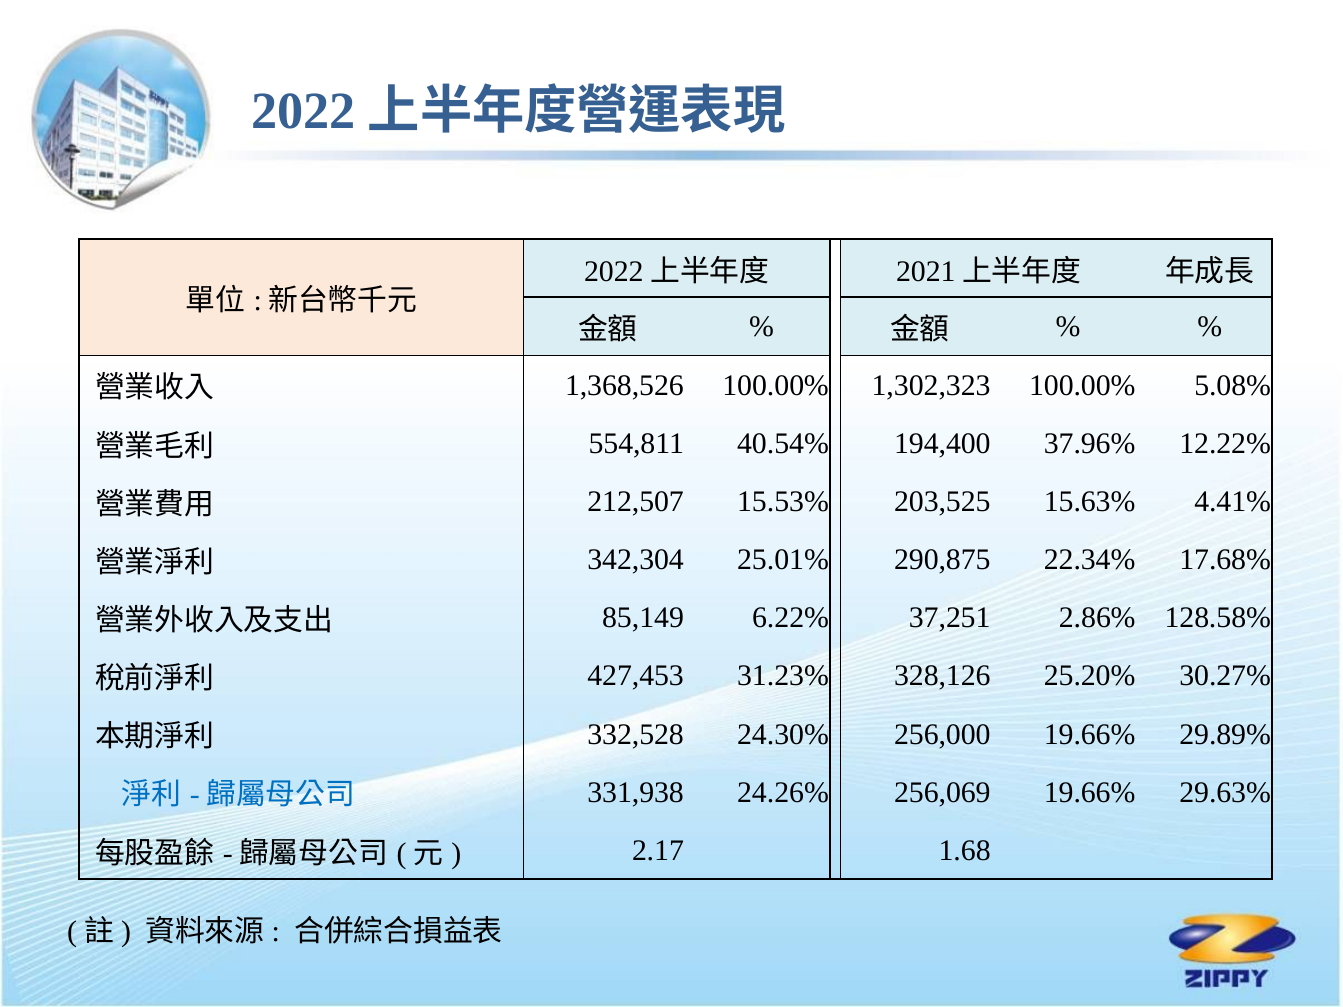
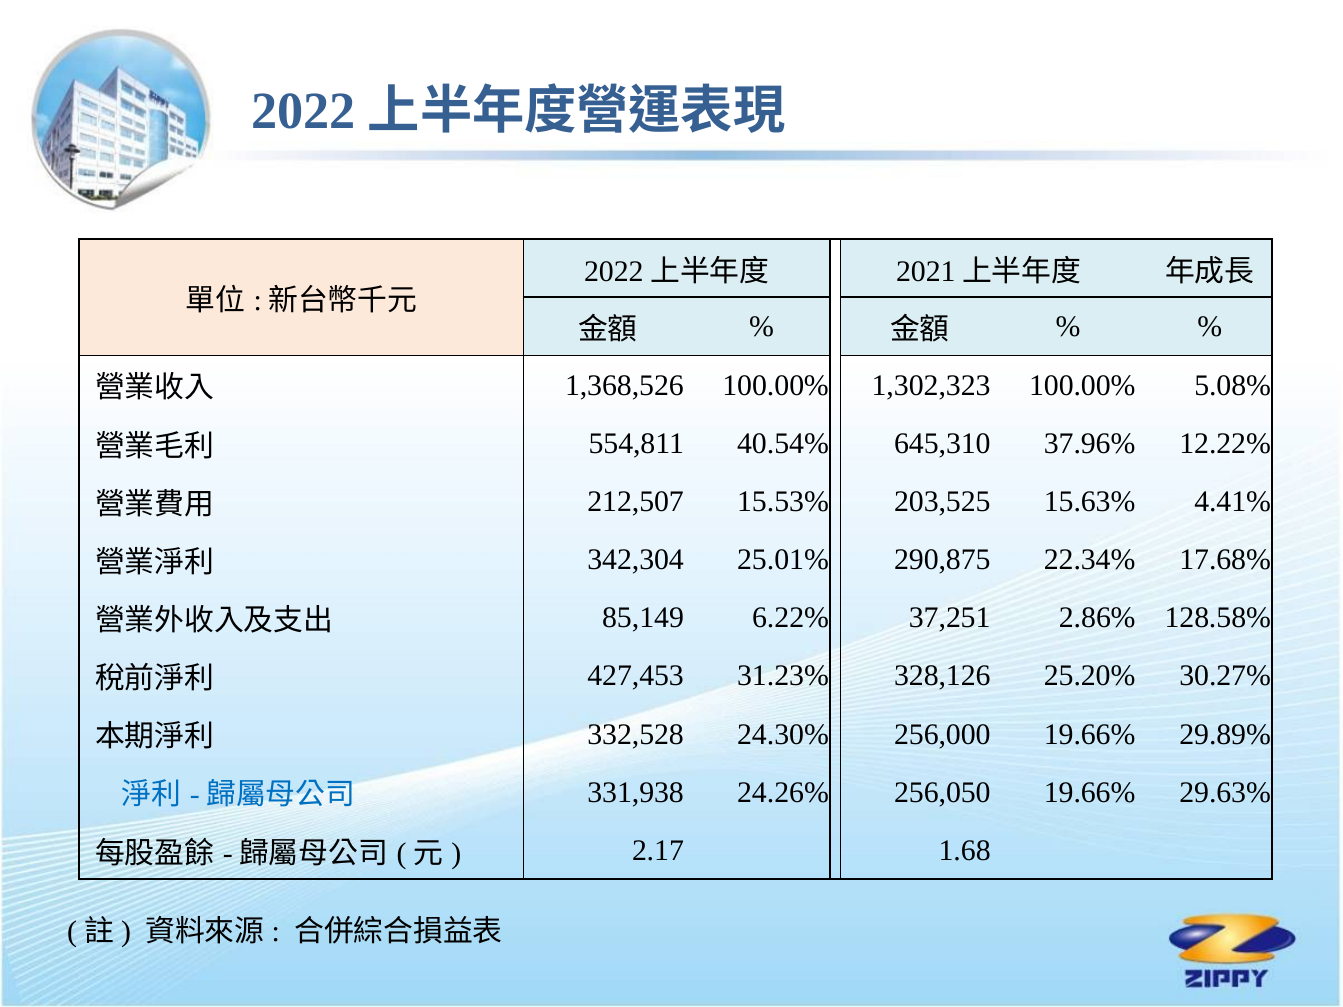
194,400: 194,400 -> 645,310 (942, 444)
256,069: 256,069 -> 256,050 (942, 793)
